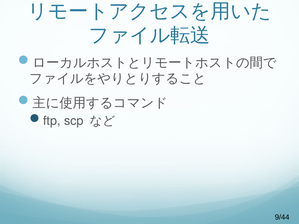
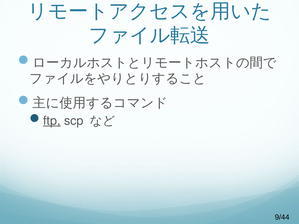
ftp underline: none -> present (52, 121)
